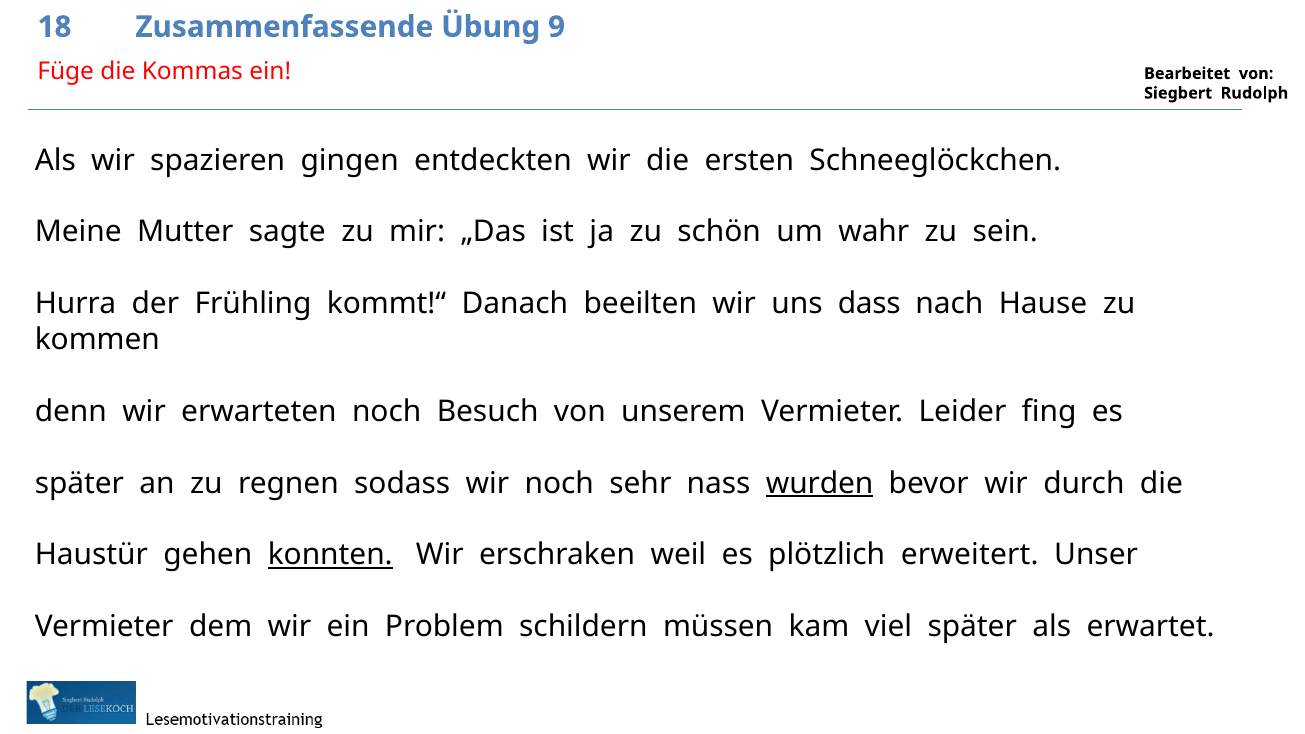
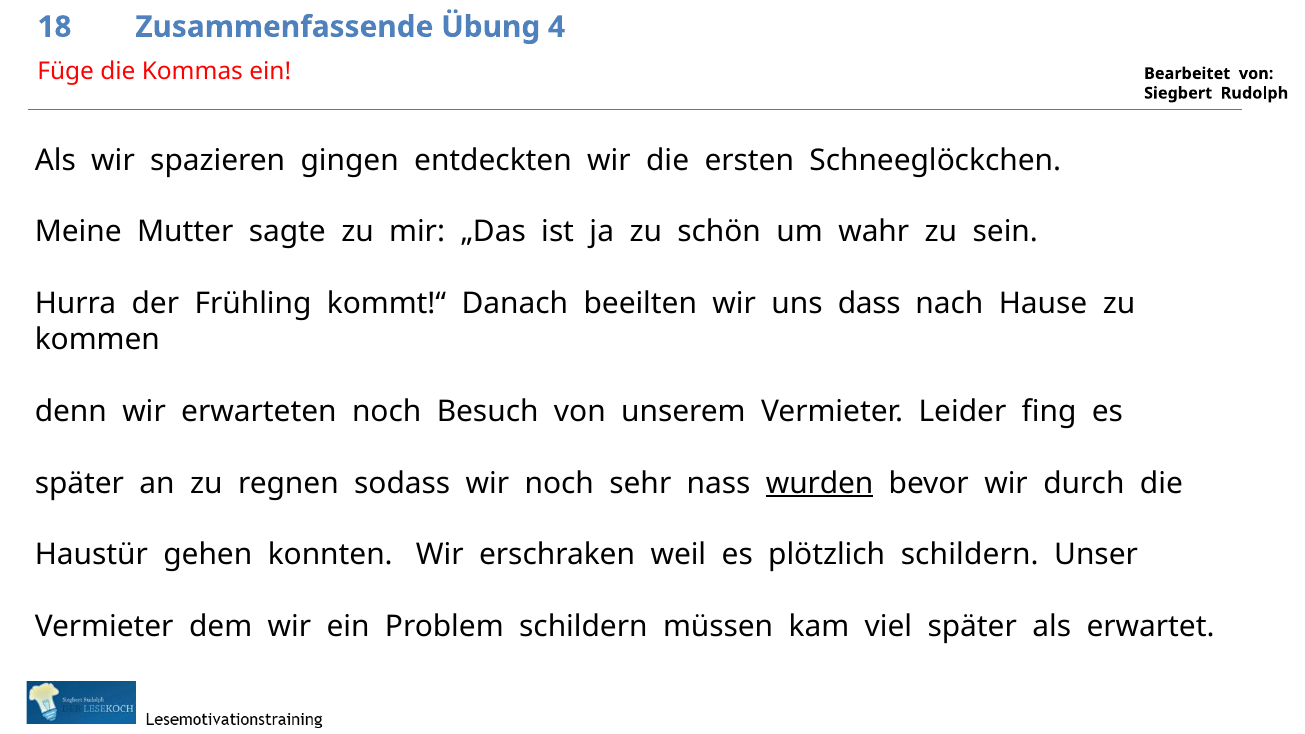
9: 9 -> 4 (556, 27)
konnten underline: present -> none (330, 555)
plötzlich erweitert: erweitert -> schildern (970, 555)
